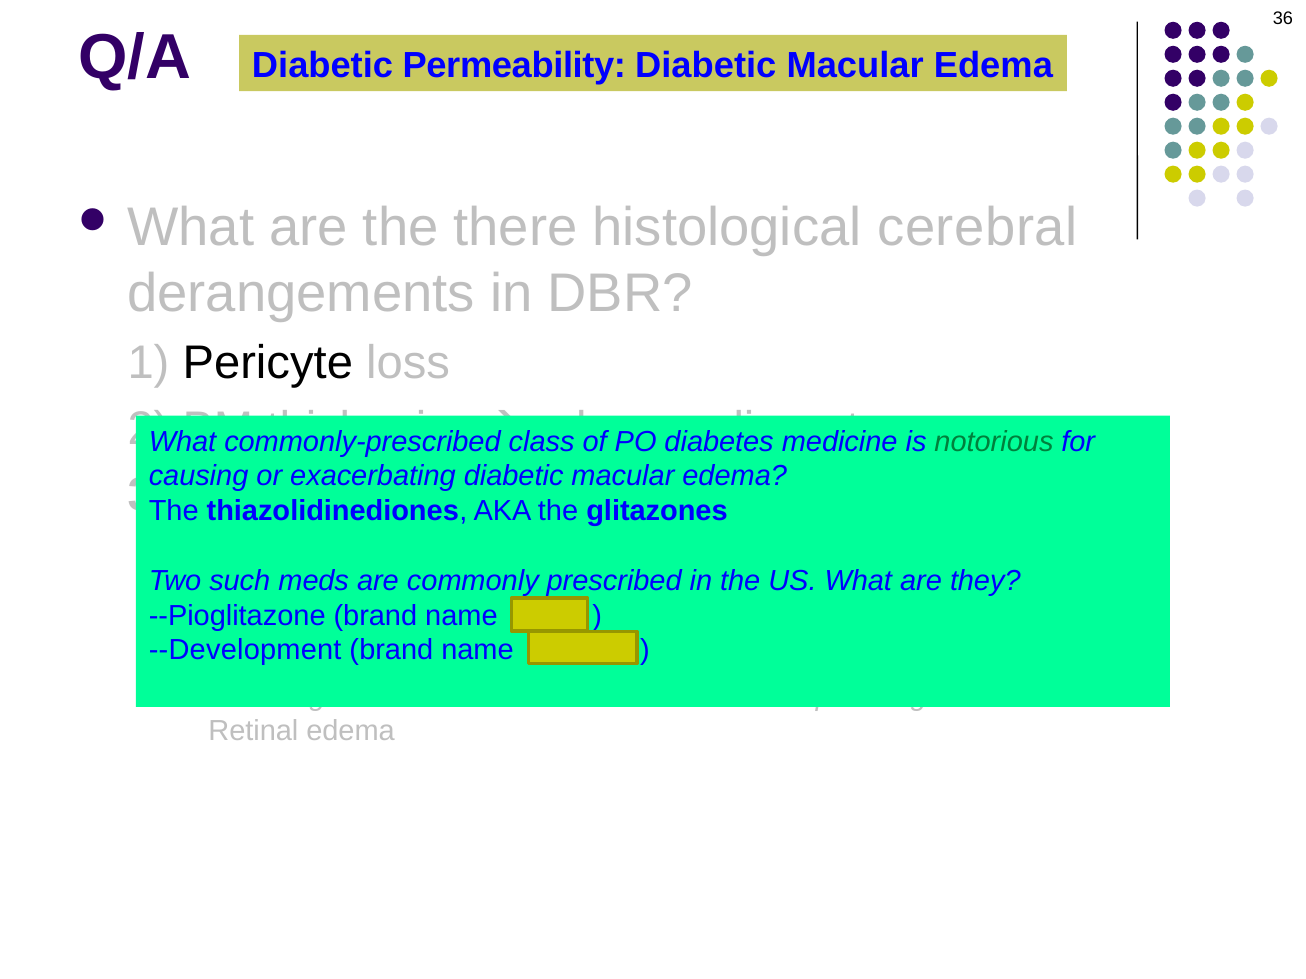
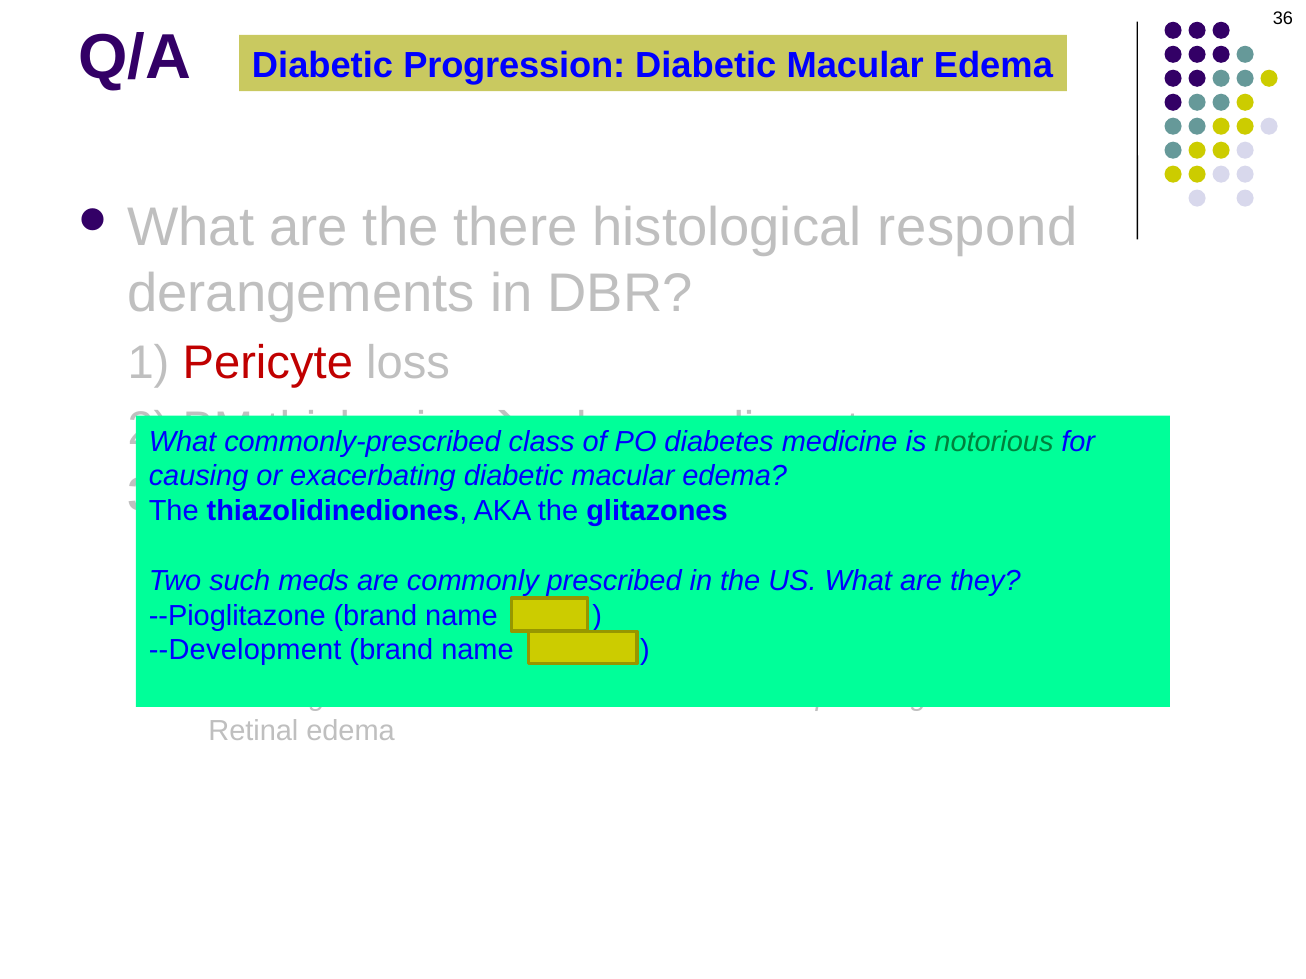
Permeability: Permeability -> Progression (514, 66)
cerebral: cerebral -> respond (978, 228)
Pericyte colour: black -> red (268, 363)
